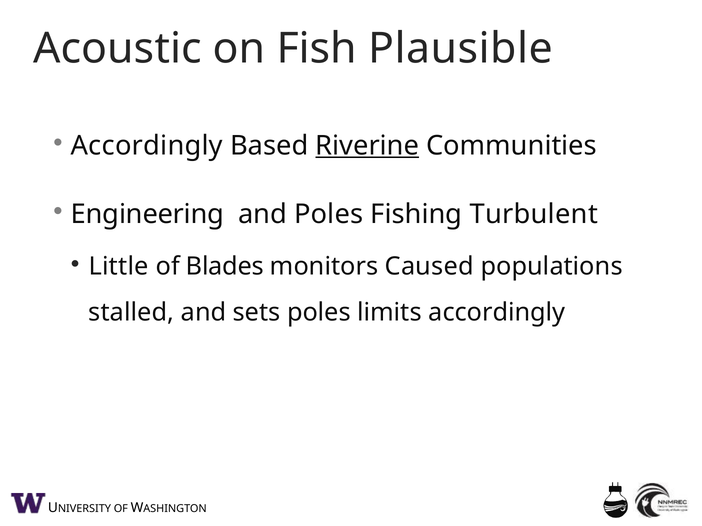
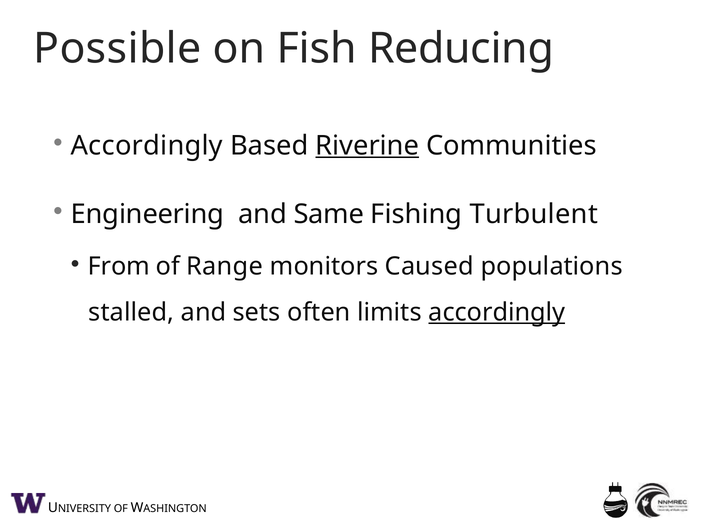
Acoustic: Acoustic -> Possible (117, 49)
Plausible: Plausible -> Reducing (461, 49)
and Poles: Poles -> Same (329, 214)
Little: Little -> From (119, 267)
Blades: Blades -> Range (225, 267)
sets poles: poles -> often (319, 312)
accordingly underline: none -> present (497, 312)
